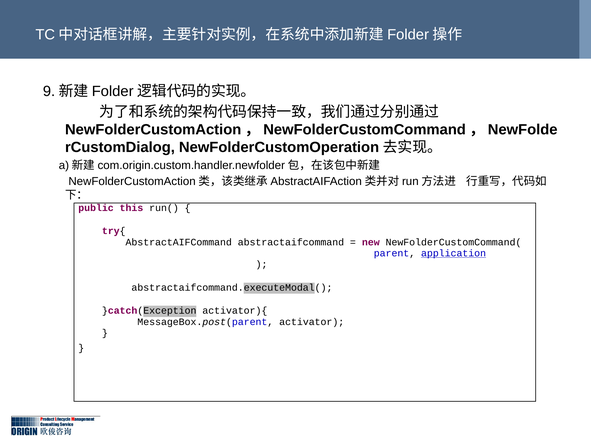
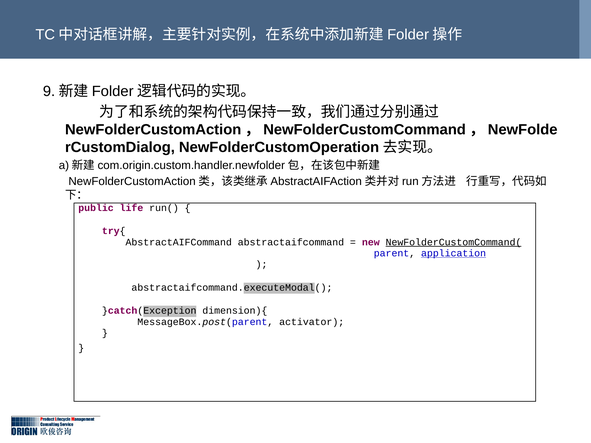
this: this -> life (131, 208)
NewFolderCustomCommand( underline: none -> present (454, 242)
activator){: activator){ -> dimension){ (235, 311)
